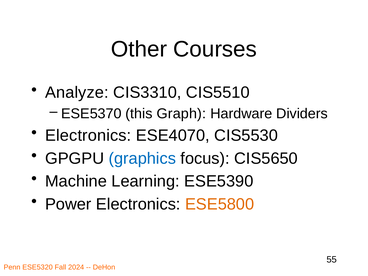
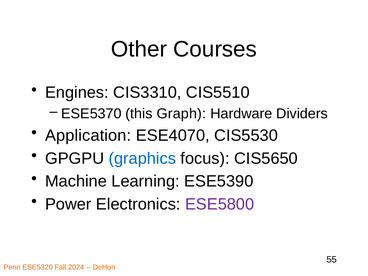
Analyze: Analyze -> Engines (77, 93)
Electronics: Electronics -> Application (88, 135)
ESE5800 colour: orange -> purple (220, 204)
